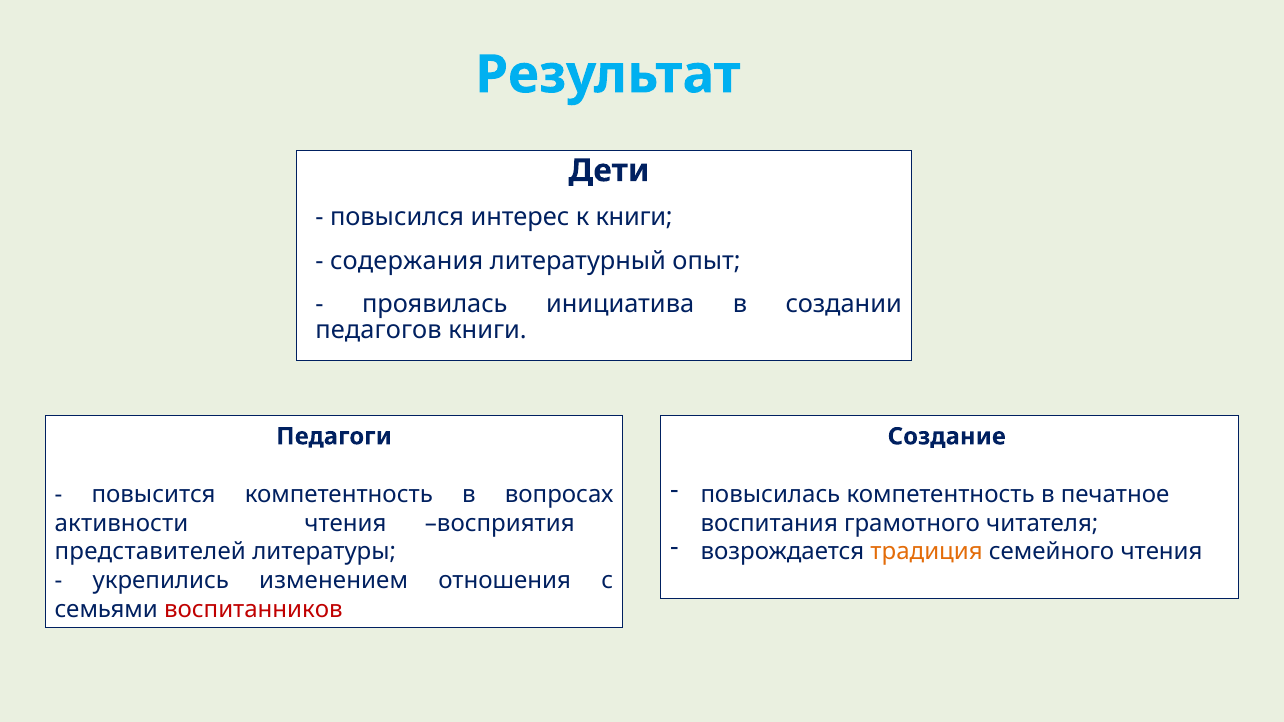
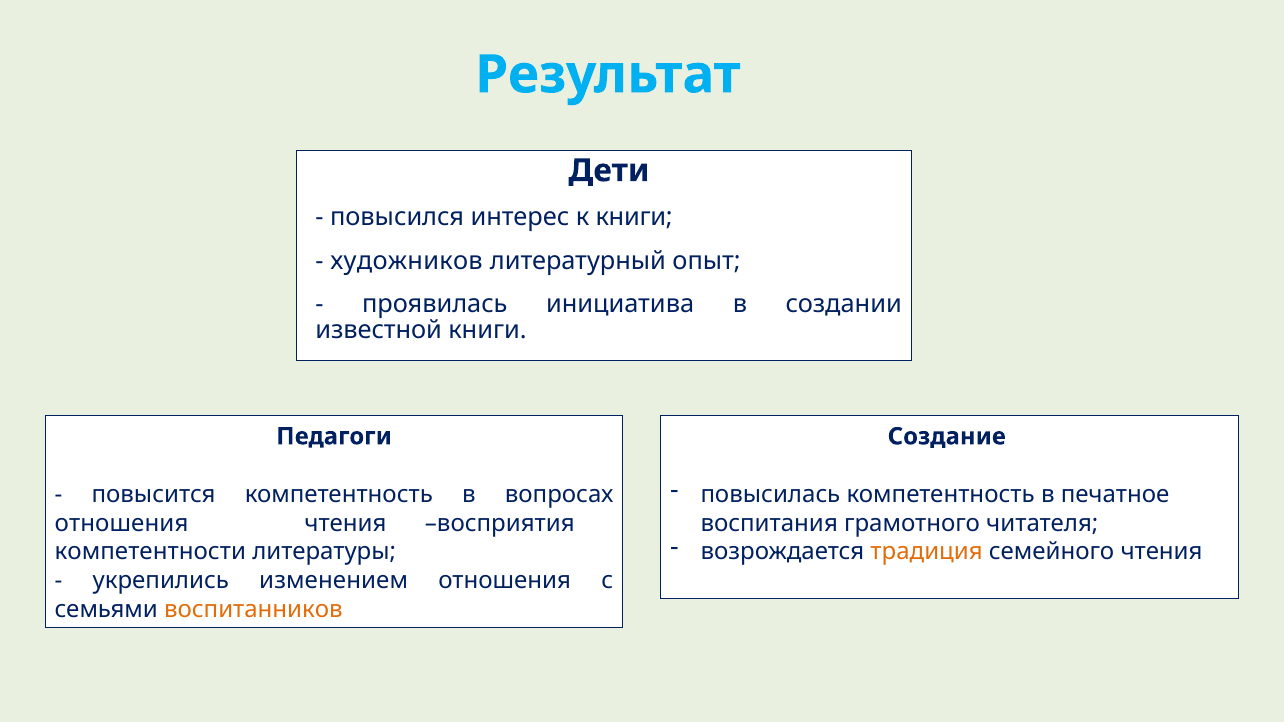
содержания: содержания -> художников (407, 261)
педагогов: педагогов -> известной (379, 330)
активности: активности -> отношения (122, 523)
представителей: представителей -> компетентности (150, 552)
воспитанников colour: red -> orange (253, 610)
